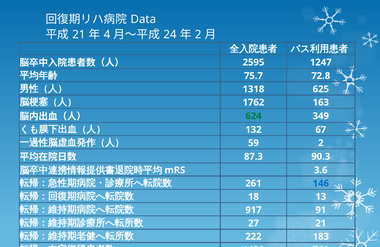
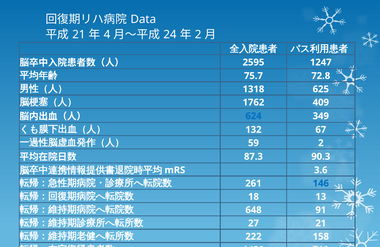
163: 163 -> 409 (321, 102)
624 colour: green -> blue (253, 116)
917: 917 -> 648 (253, 210)
183: 183 -> 158 (321, 237)
